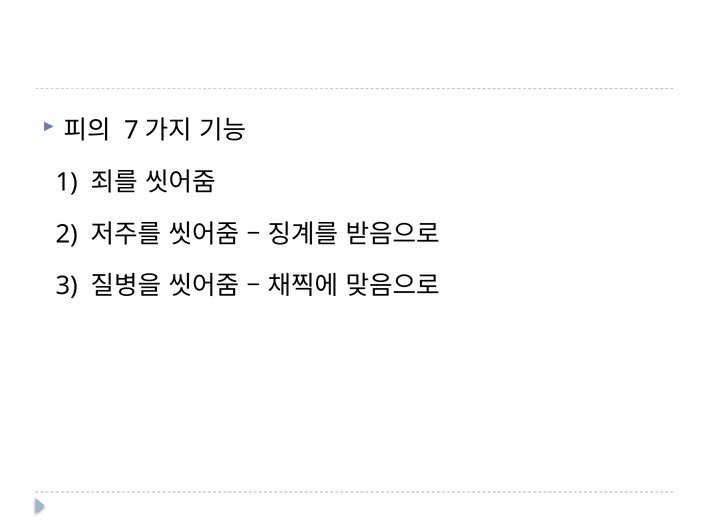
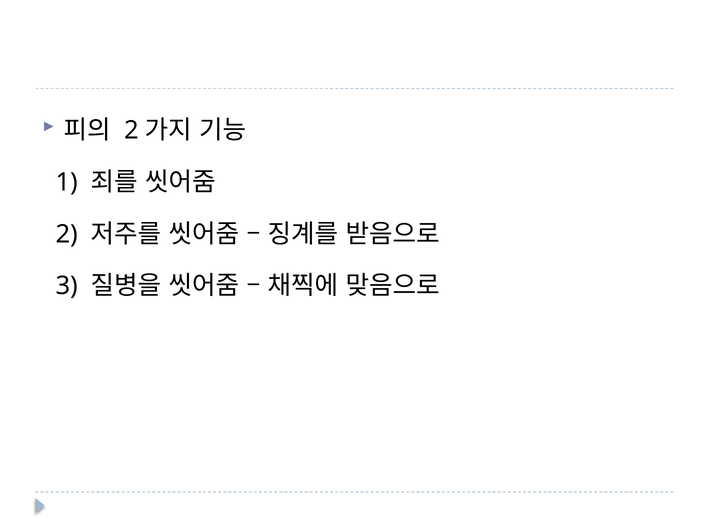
7: 7 -> 2 (132, 131)
